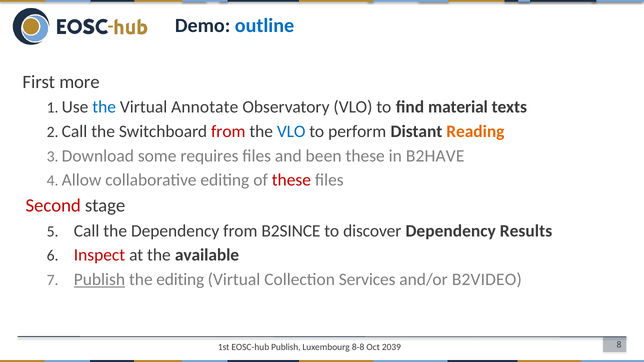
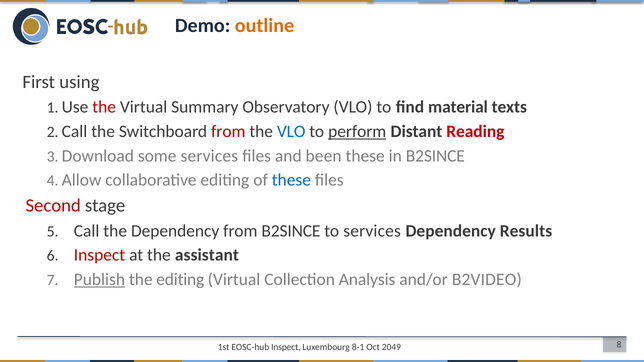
outline colour: blue -> orange (265, 26)
more: more -> using (79, 82)
the colour: blue -> red (104, 107)
Annotate: Annotate -> Summary (205, 107)
perform underline: none -> present (357, 132)
Reading colour: orange -> red (475, 132)
some requires: requires -> services (209, 156)
in B2HAVE: B2HAVE -> B2SINCE (435, 156)
these colour: red -> blue (291, 180)
to discover: discover -> services (372, 231)
available: available -> assistant (207, 255)
Services: Services -> Analysis (367, 280)
EOSC-hub Publish: Publish -> Inspect (286, 348)
8-8: 8-8 -> 8-1 (358, 348)
2039: 2039 -> 2049 (391, 348)
